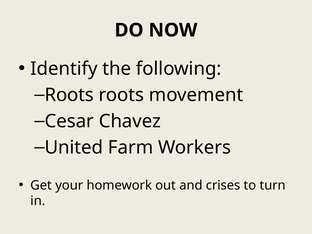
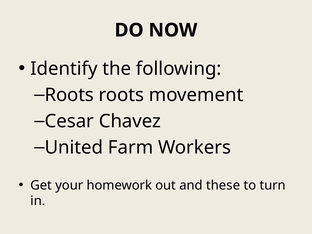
crises: crises -> these (223, 185)
